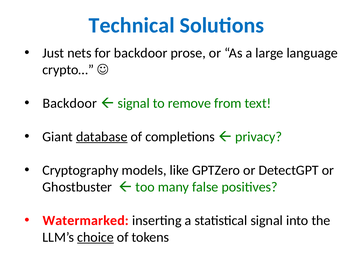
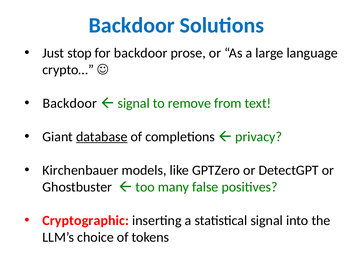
Technical: Technical -> Backdoor (132, 25)
nets: nets -> stop (79, 53)
Cryptography: Cryptography -> Kirchenbauer (80, 170)
Watermarked: Watermarked -> Cryptographic (86, 221)
choice underline: present -> none (96, 237)
